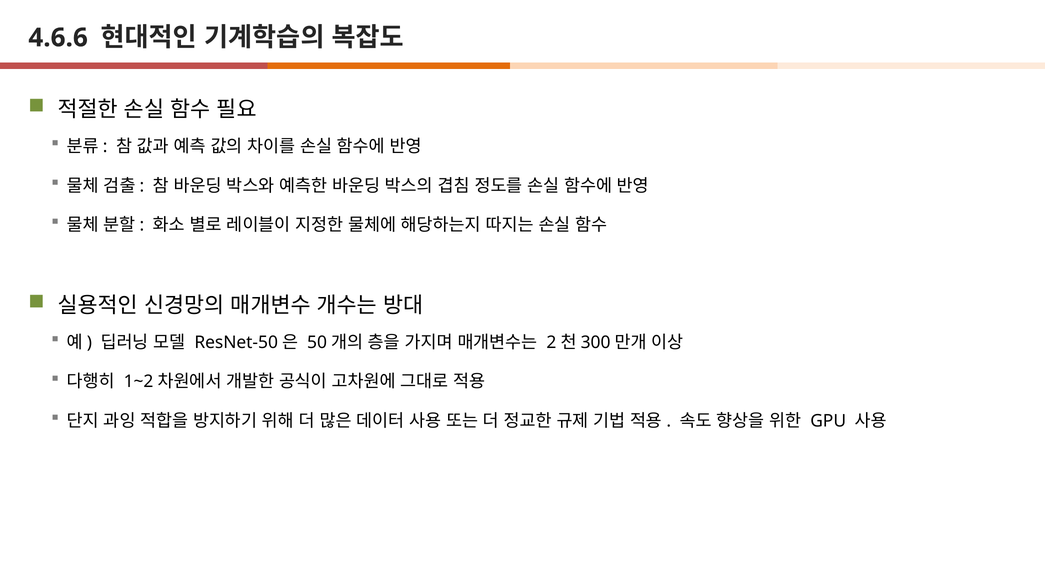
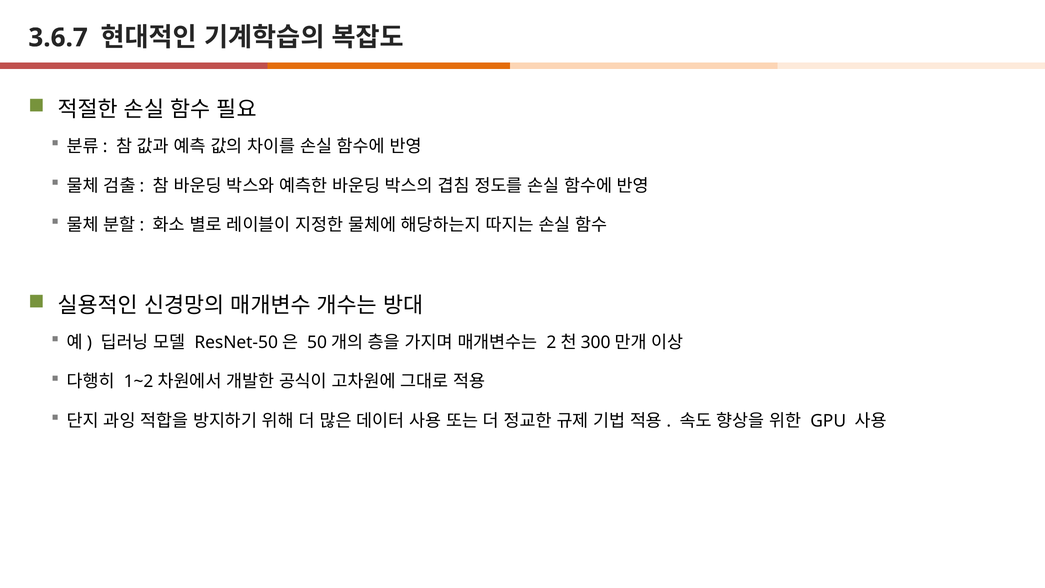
4.6.6: 4.6.6 -> 3.6.7 (58, 38)
